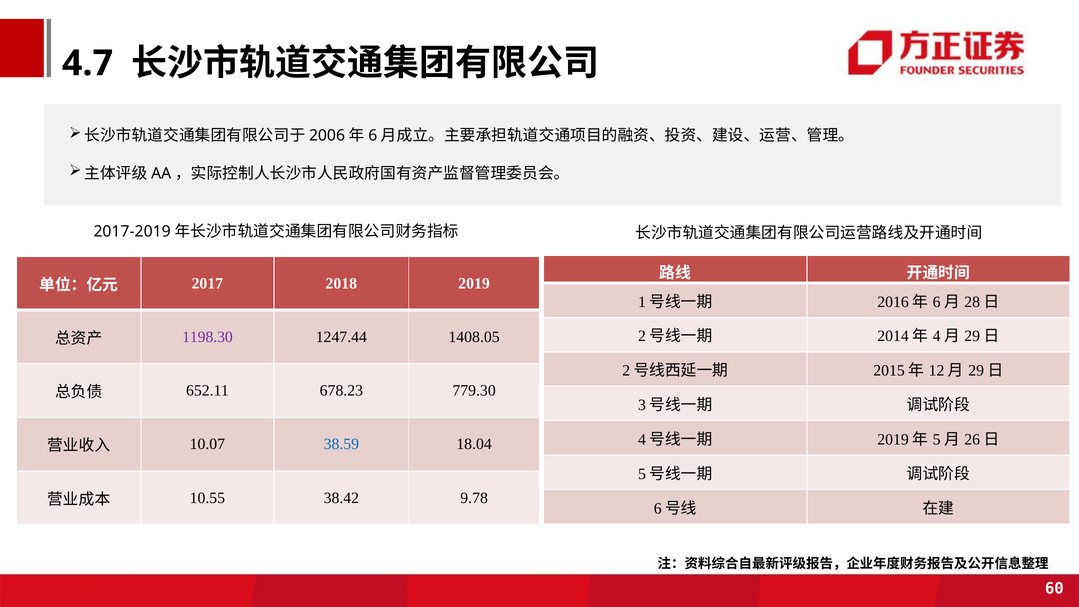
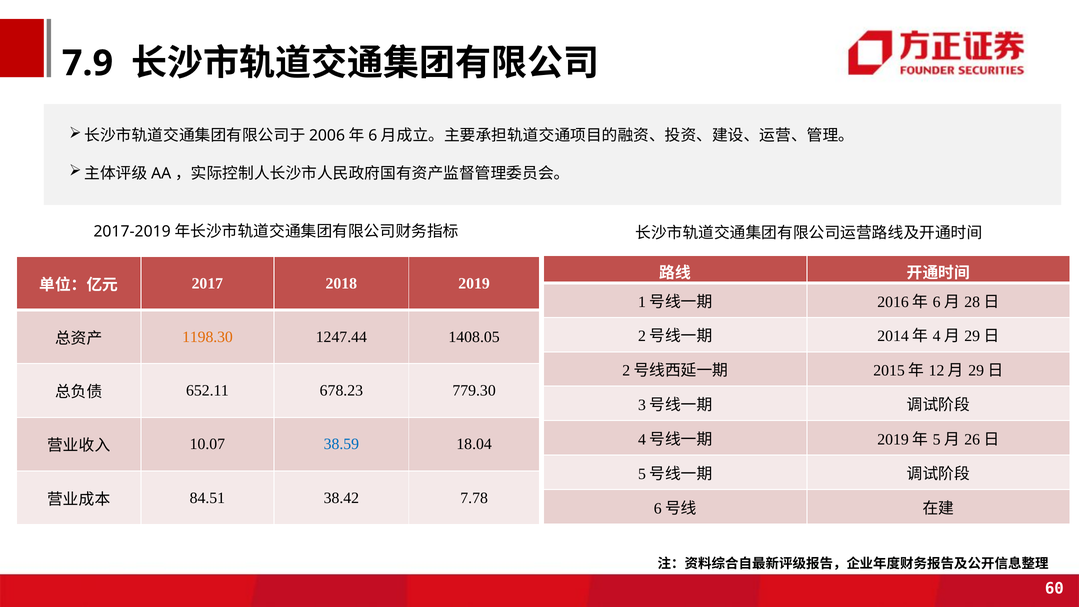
4.7: 4.7 -> 7.9 (88, 63)
1198.30 colour: purple -> orange (207, 337)
10.55: 10.55 -> 84.51 (207, 498)
9.78: 9.78 -> 7.78 (474, 498)
